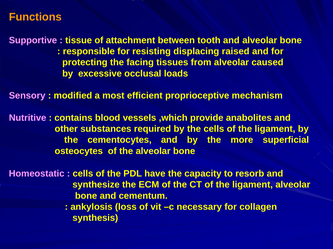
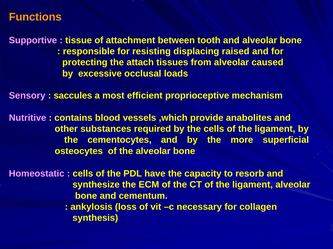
facing: facing -> attach (140, 63)
modified: modified -> saccules (73, 96)
